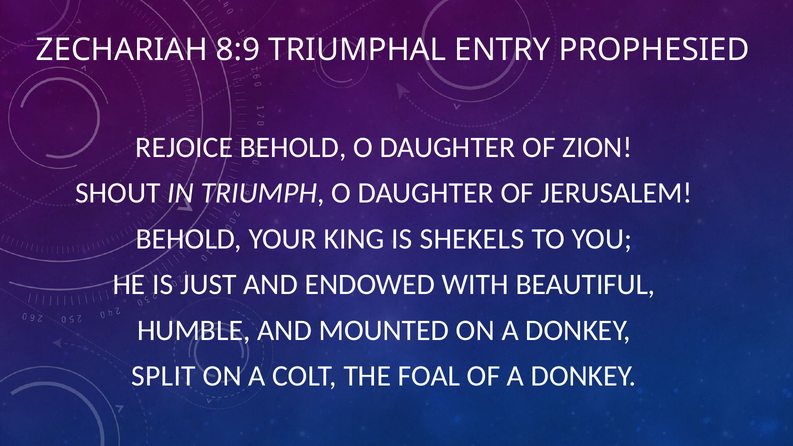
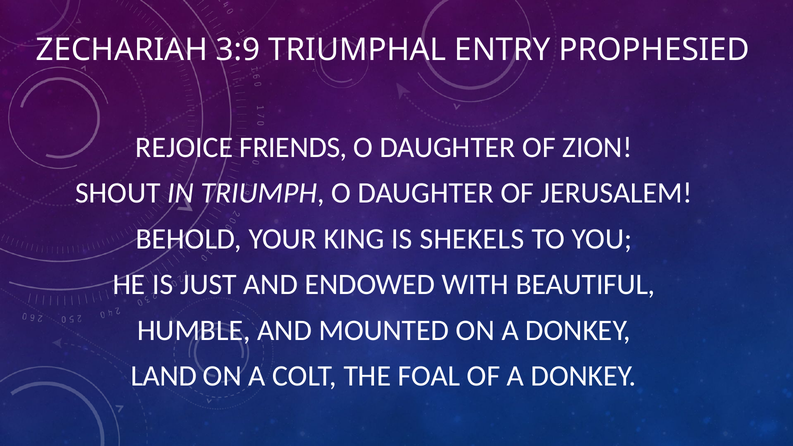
8:9: 8:9 -> 3:9 (238, 50)
REJOICE BEHOLD: BEHOLD -> FRIENDS (293, 147)
SPLIT: SPLIT -> LAND (164, 376)
